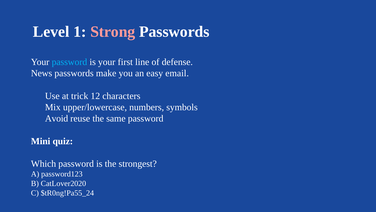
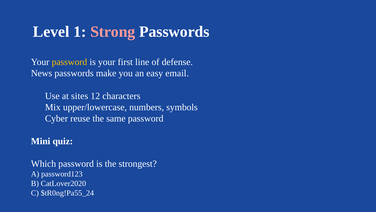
password colour: light blue -> yellow (69, 62)
trick: trick -> sites (80, 96)
Avoid: Avoid -> Cyber (56, 118)
